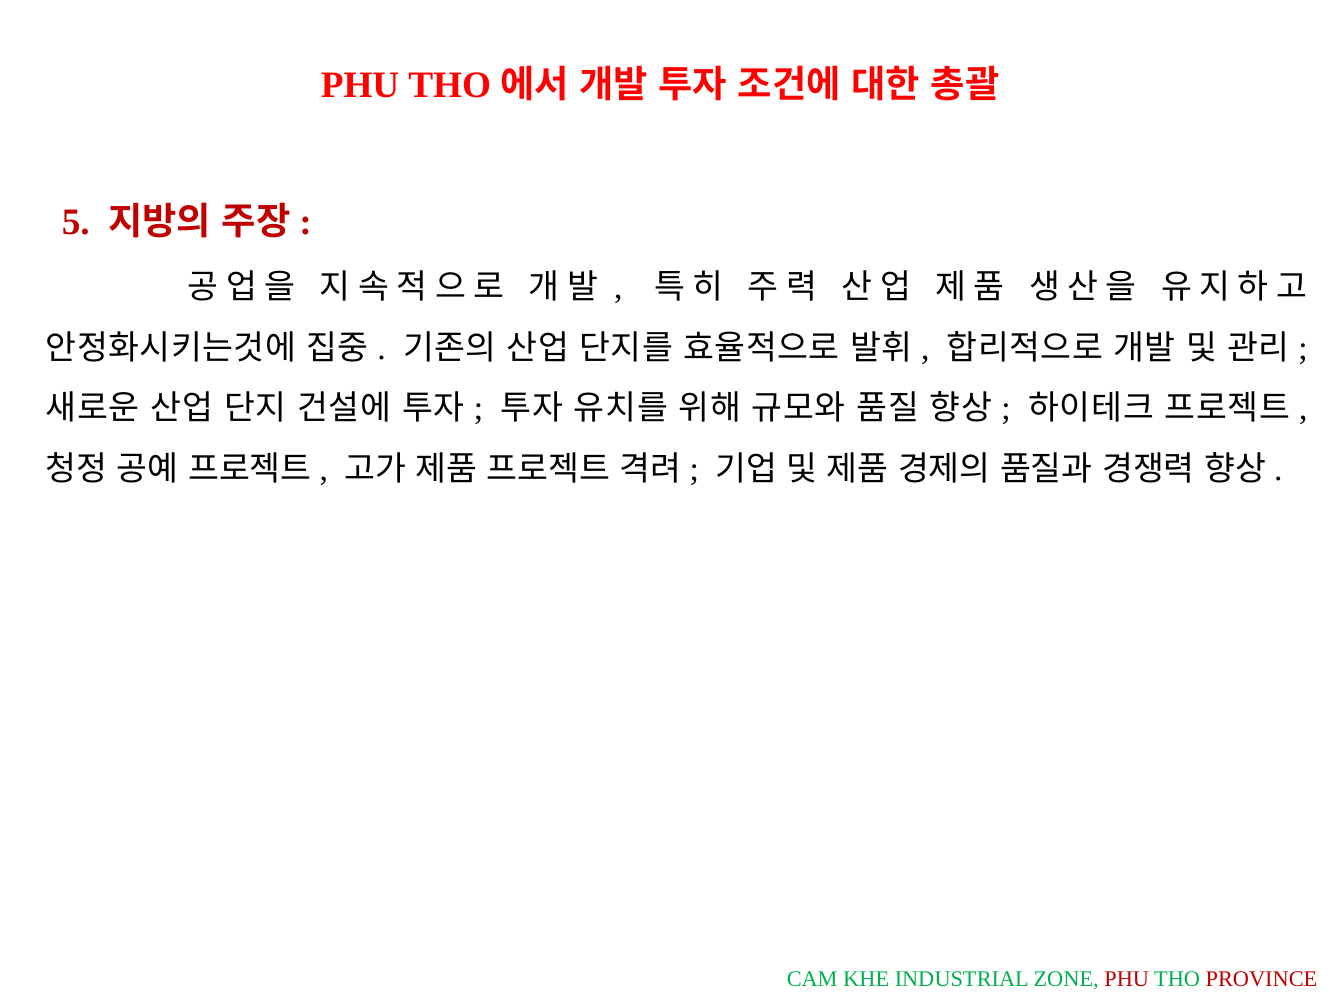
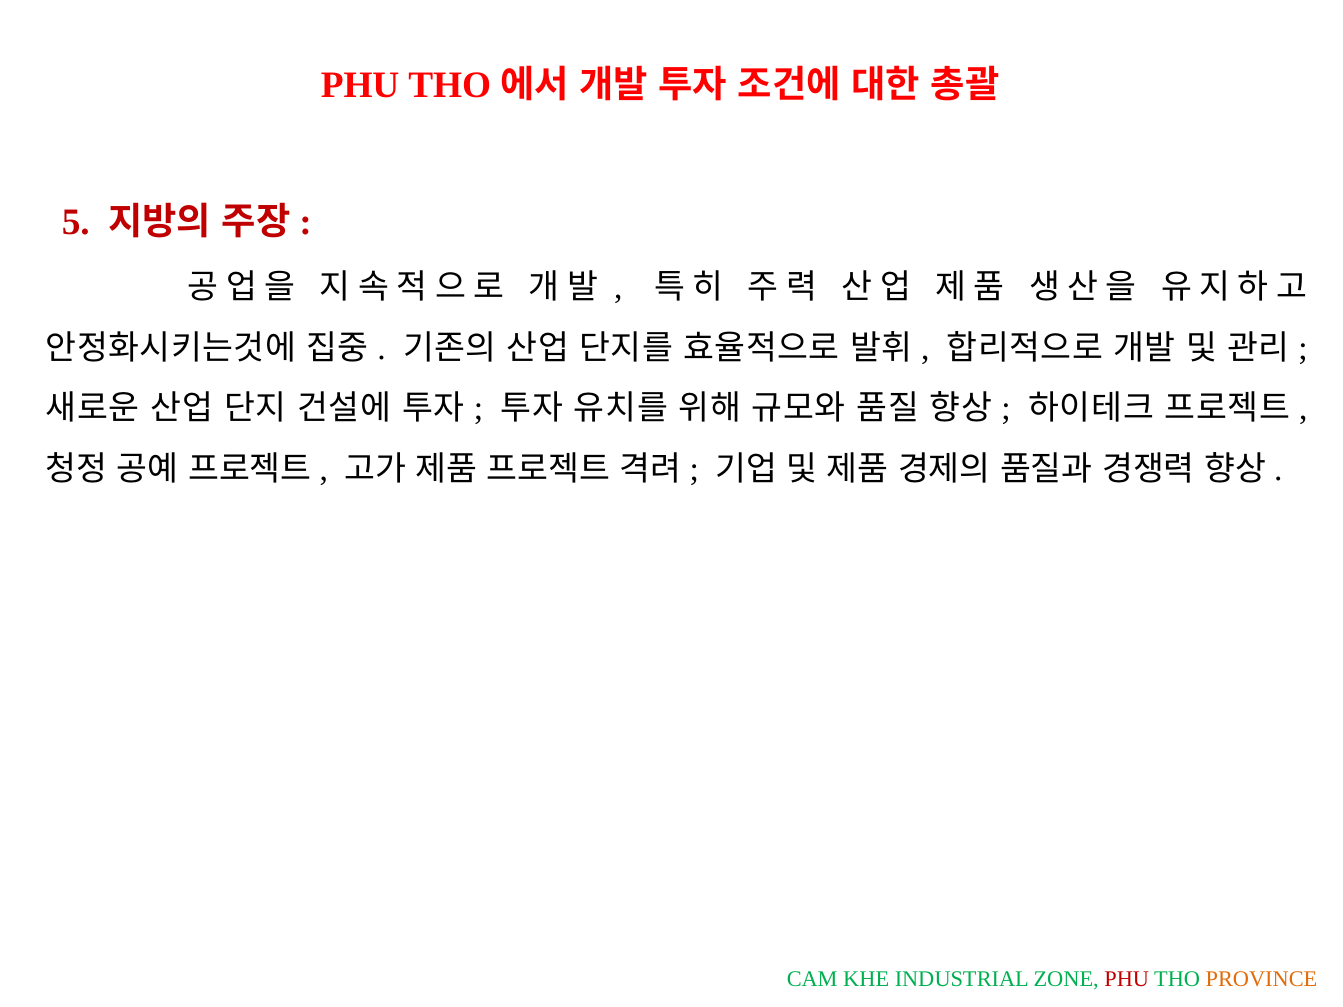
PROVINCE colour: red -> orange (1261, 980)
